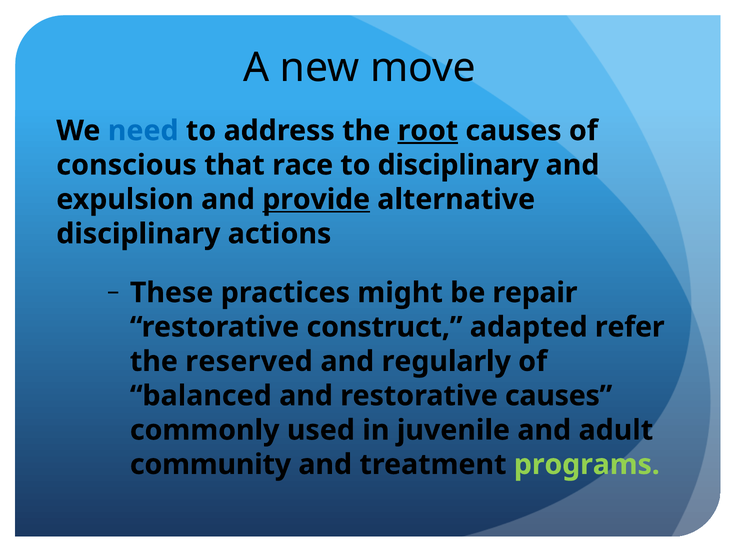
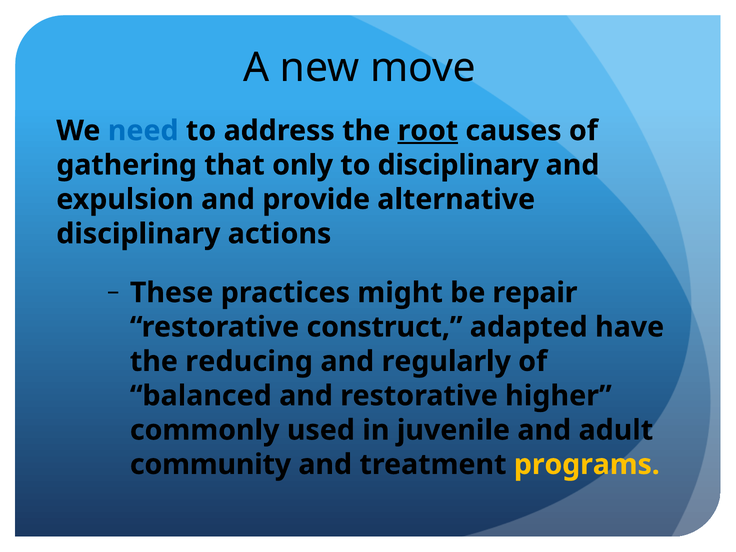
conscious: conscious -> gathering (127, 165)
race: race -> only (303, 165)
provide underline: present -> none (316, 199)
refer: refer -> have (630, 327)
reserved: reserved -> reducing (249, 361)
restorative causes: causes -> higher (558, 396)
programs colour: light green -> yellow (587, 465)
